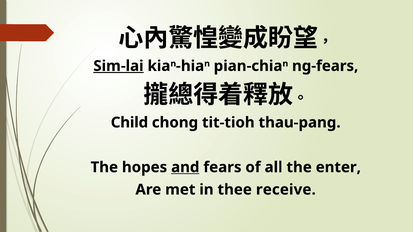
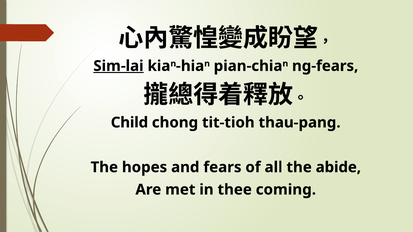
and underline: present -> none (185, 167)
enter: enter -> abide (338, 167)
receive: receive -> coming (286, 190)
